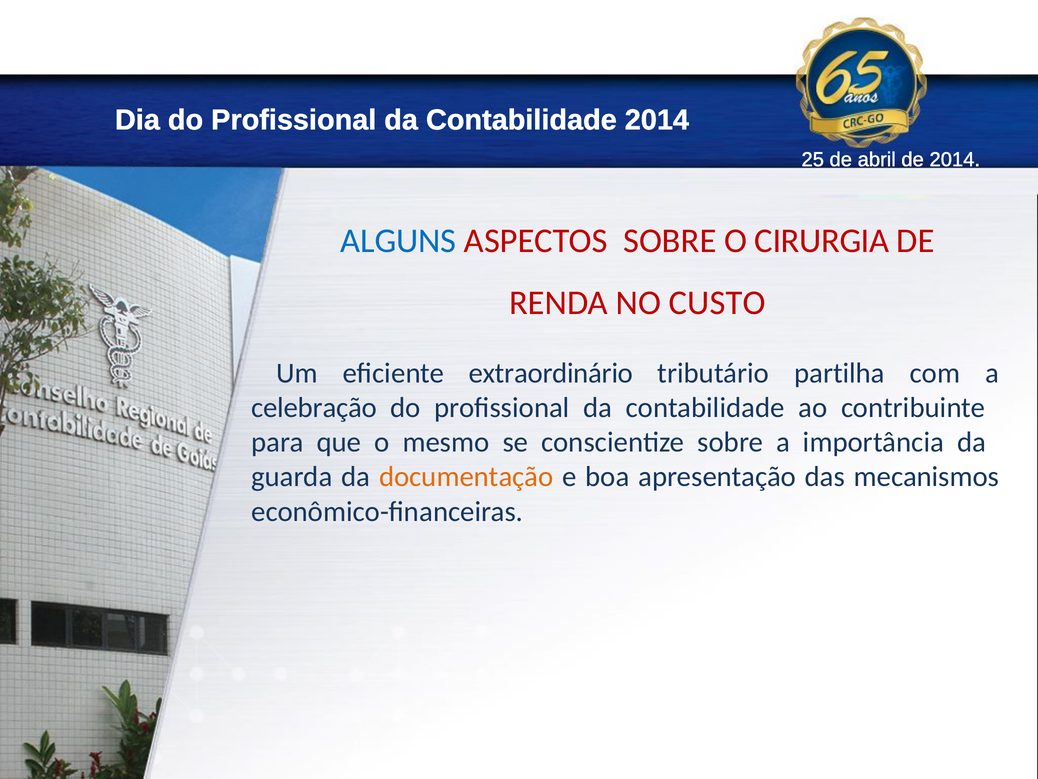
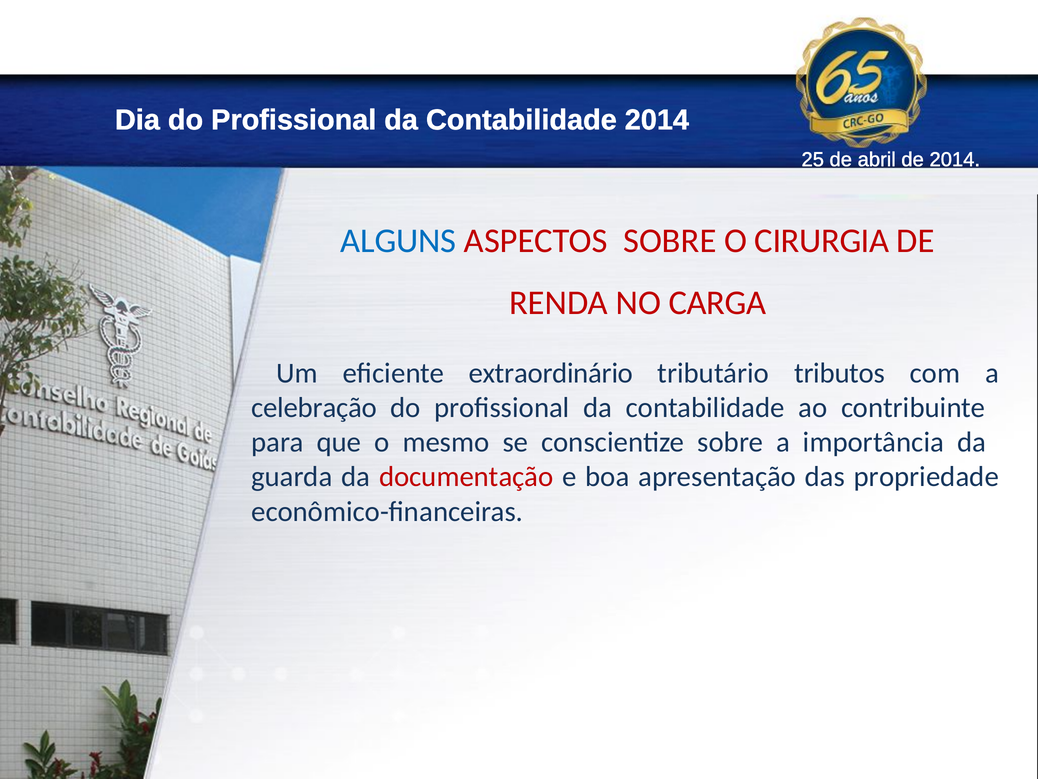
CUSTO: CUSTO -> CARGA (717, 303)
partilha: partilha -> tributos (840, 373)
documentação colour: orange -> red (466, 477)
mecanismos: mecanismos -> propriedade (926, 477)
